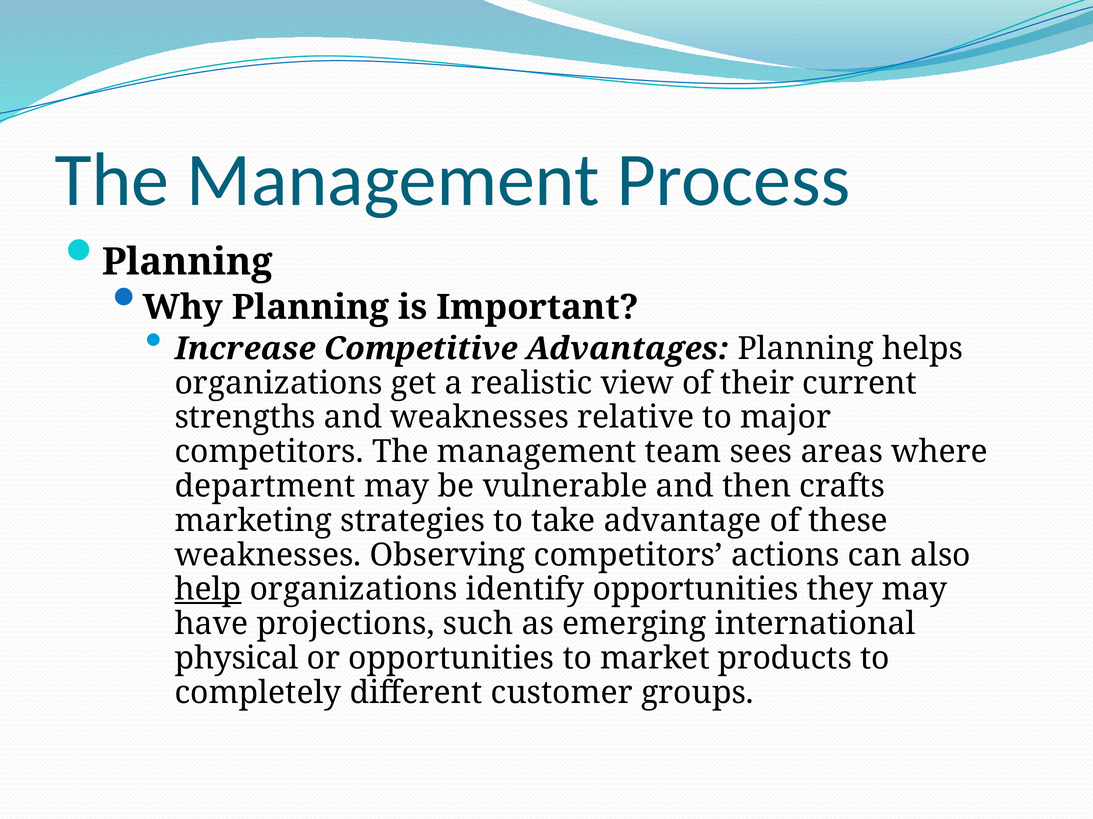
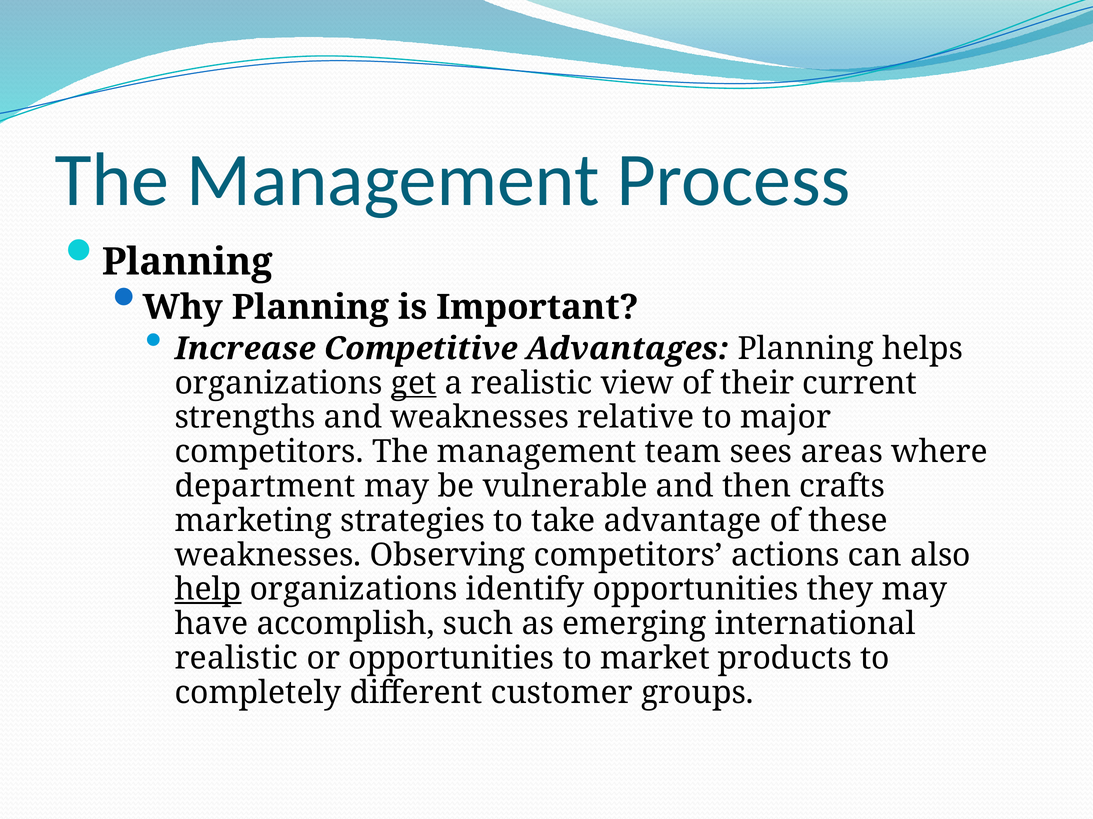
get underline: none -> present (414, 383)
projections: projections -> accomplish (346, 624)
physical: physical -> realistic (236, 659)
